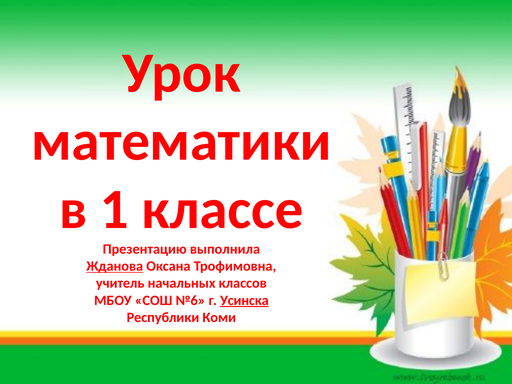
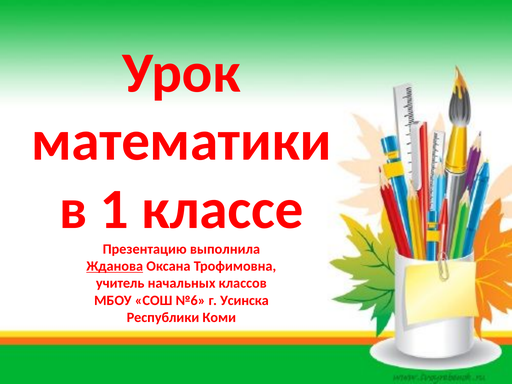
Усинска underline: present -> none (244, 300)
